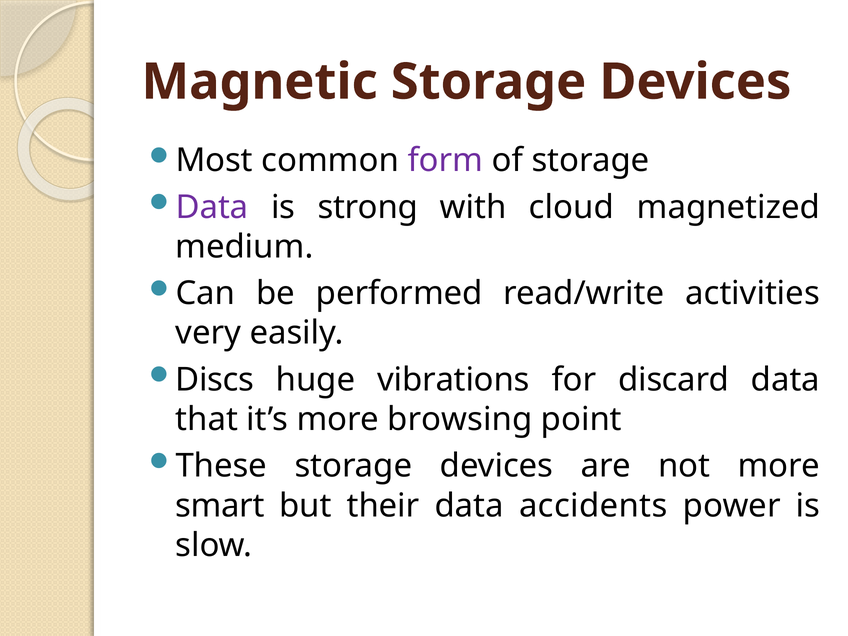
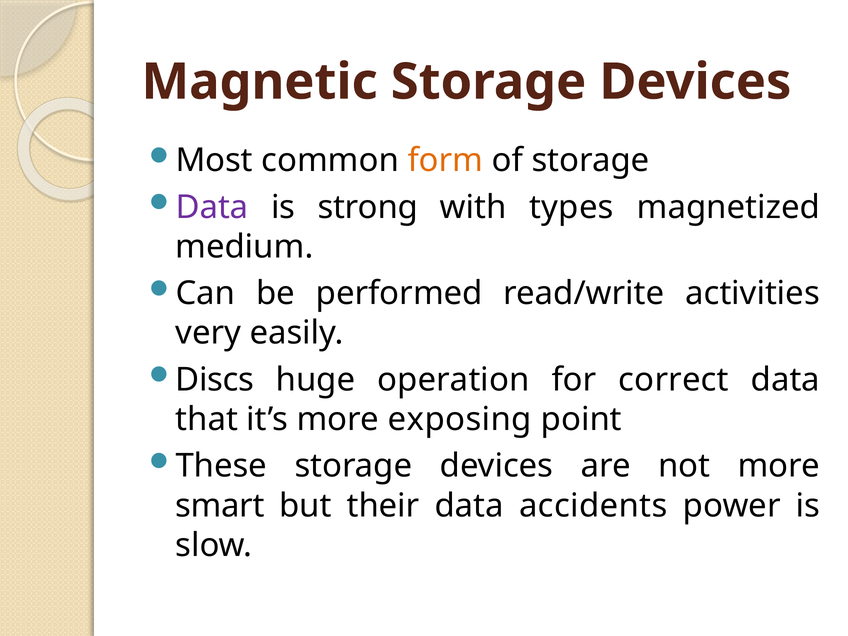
form colour: purple -> orange (445, 161)
cloud: cloud -> types (571, 207)
vibrations: vibrations -> operation (453, 380)
discard: discard -> correct (674, 380)
browsing: browsing -> exposing (460, 419)
